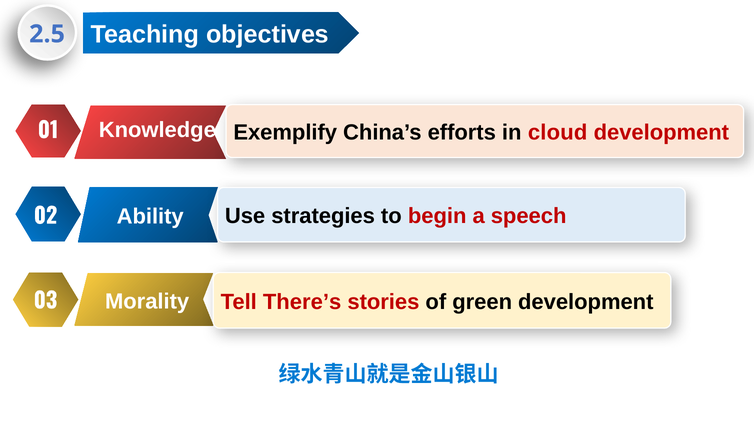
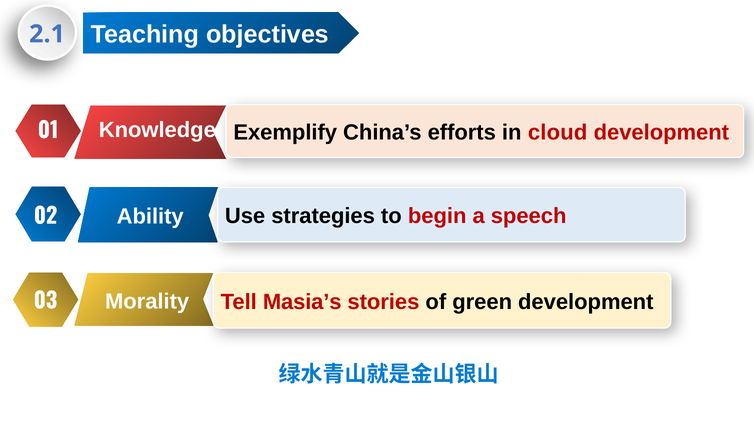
2.5: 2.5 -> 2.1 (47, 34)
There’s: There’s -> Masia’s (302, 302)
